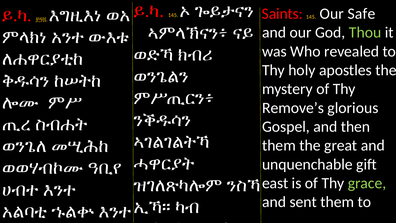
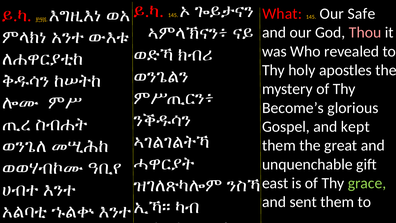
Saints: Saints -> What (282, 14)
Thou colour: light green -> pink (365, 32)
Remove’s: Remove’s -> Become’s (293, 108)
then: then -> kept (355, 127)
